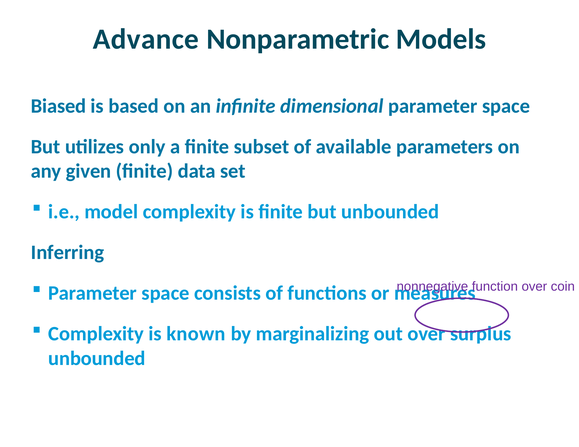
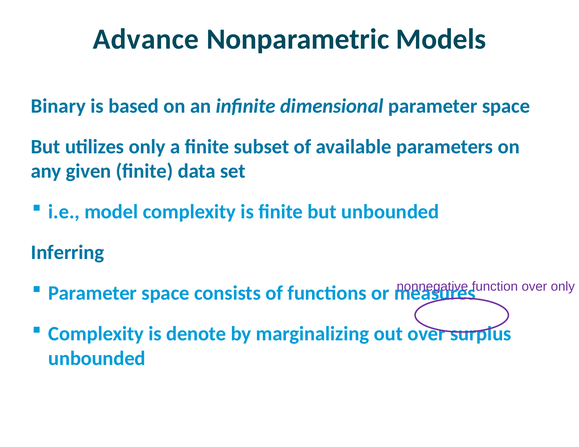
Biased: Biased -> Binary (58, 106)
over coin: coin -> only (563, 287)
known: known -> denote (196, 334)
